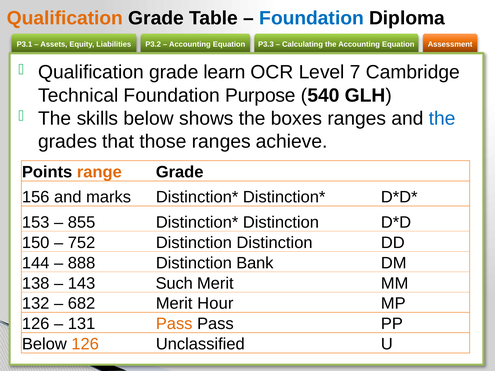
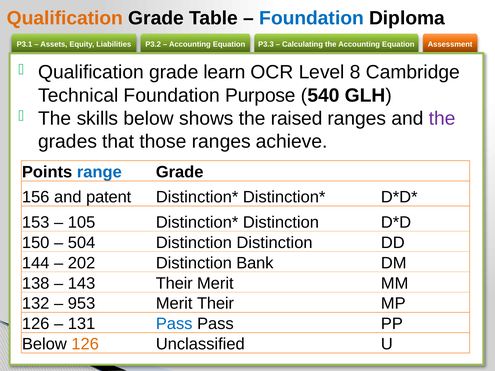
7: 7 -> 8 (355, 72)
boxes: boxes -> raised (297, 119)
the colour: blue -> purple (442, 119)
range colour: orange -> blue (99, 172)
marks: marks -> patent (109, 197)
855: 855 -> 105 (82, 222)
752: 752 -> 504 (82, 243)
888: 888 -> 202 (82, 263)
143 Such: Such -> Their (174, 283)
682: 682 -> 953 (82, 304)
Merit Hour: Hour -> Their (215, 304)
Pass colour: orange -> blue (174, 324)
